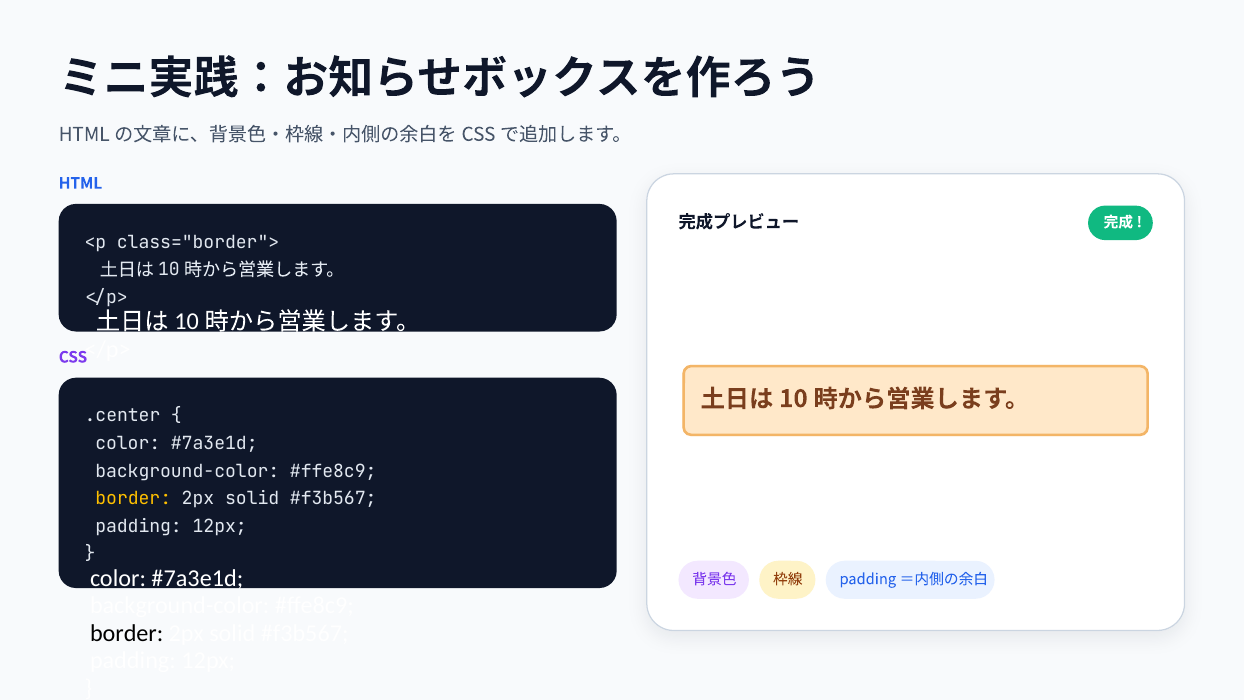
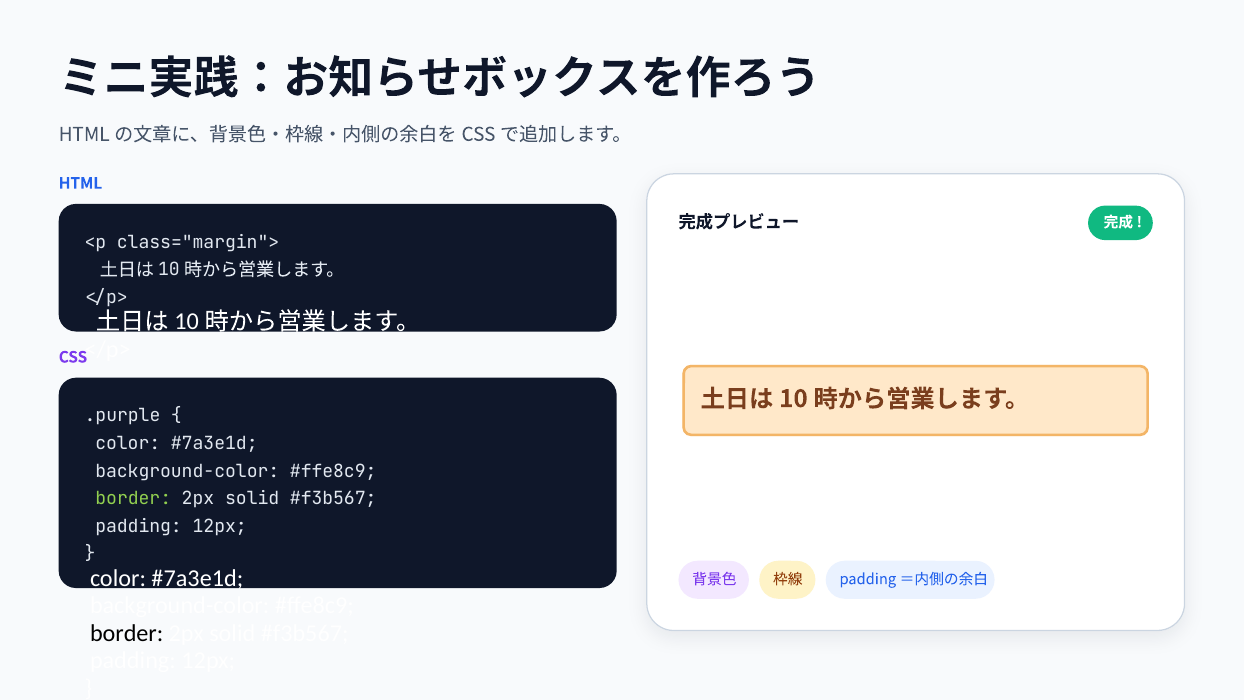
class="border">: class="border"> -> class="margin"> (198, 242)
.center: .center -> .purple (123, 416)
border colour: yellow -> light green (133, 499)
